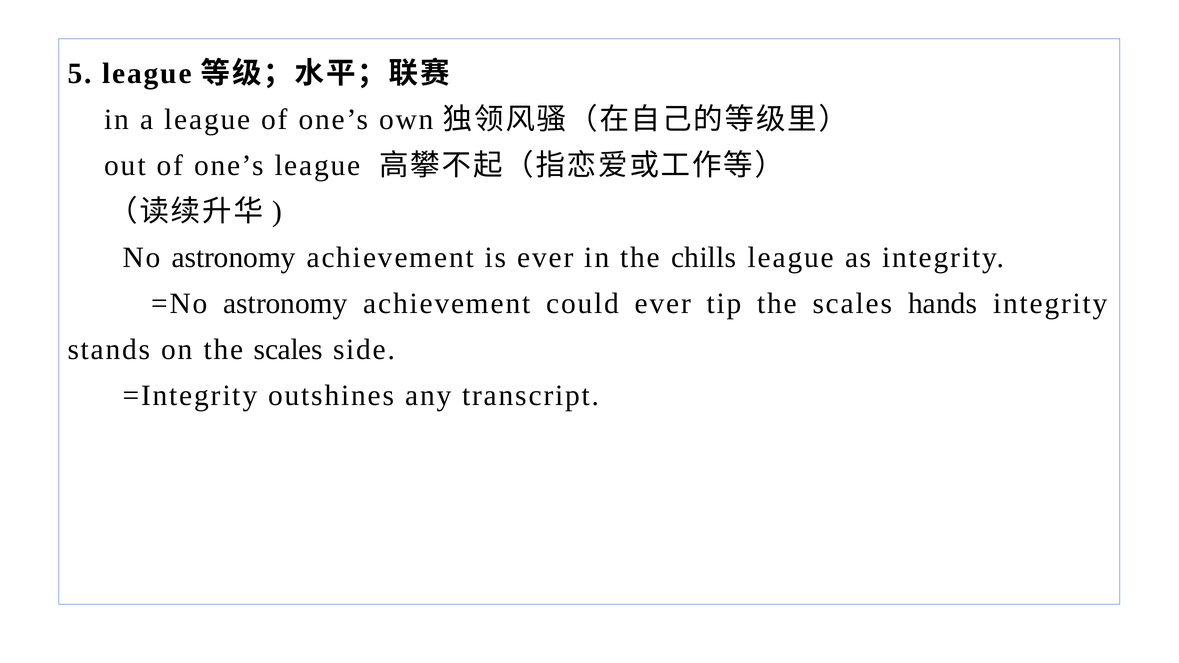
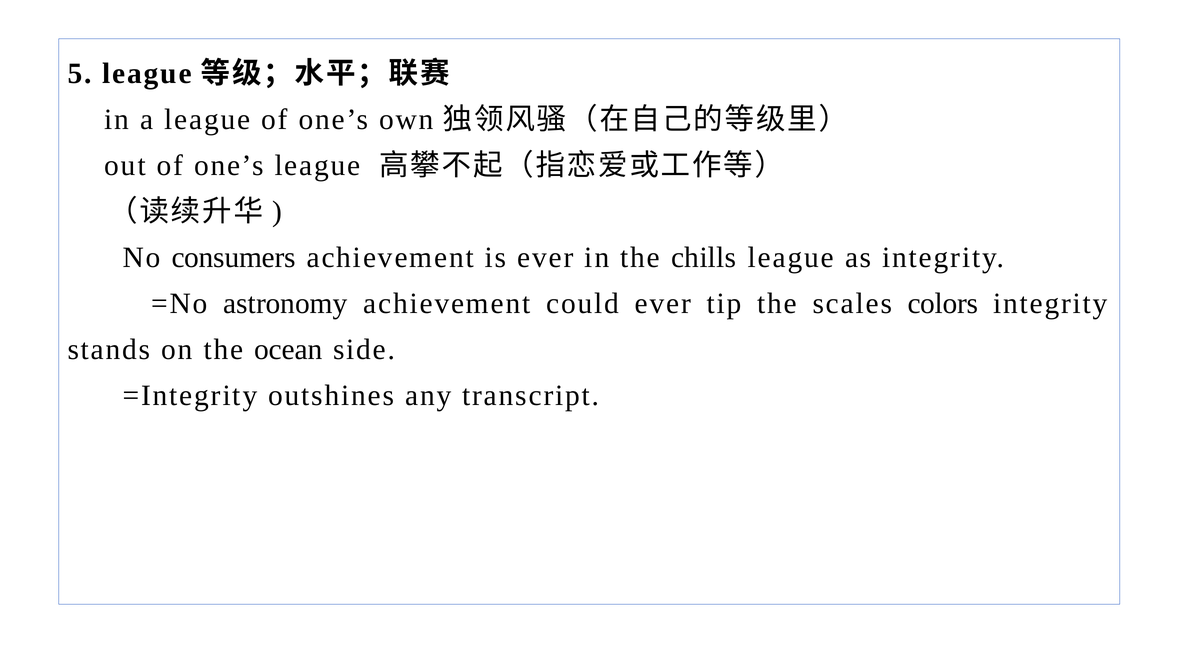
No astronomy: astronomy -> consumers (234, 258)
hands: hands -> colors (943, 304)
on the scales: scales -> ocean (288, 349)
